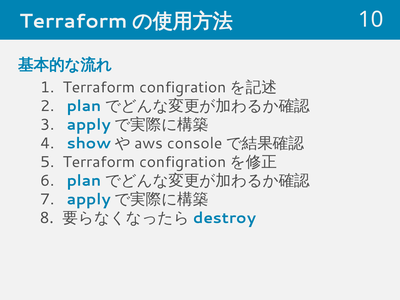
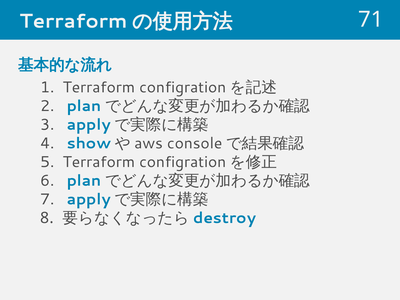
10: 10 -> 71 (371, 19)
